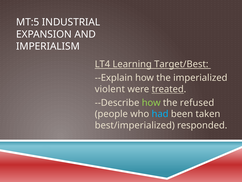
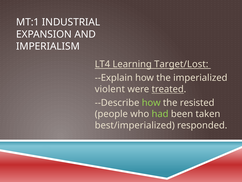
MT:5: MT:5 -> MT:1 (28, 22)
Target/Best: Target/Best -> Target/Lost (181, 64)
refused: refused -> resisted (197, 102)
had colour: light blue -> light green (160, 114)
